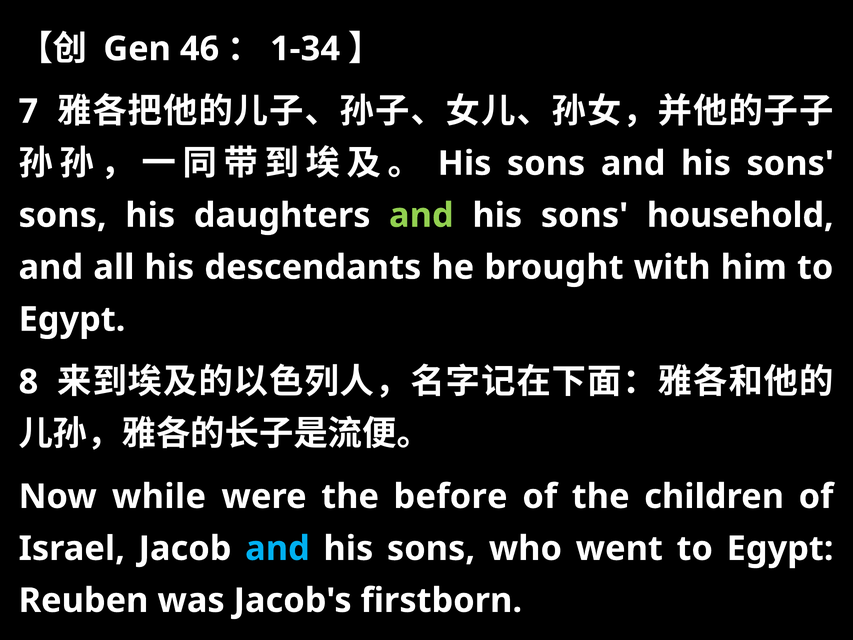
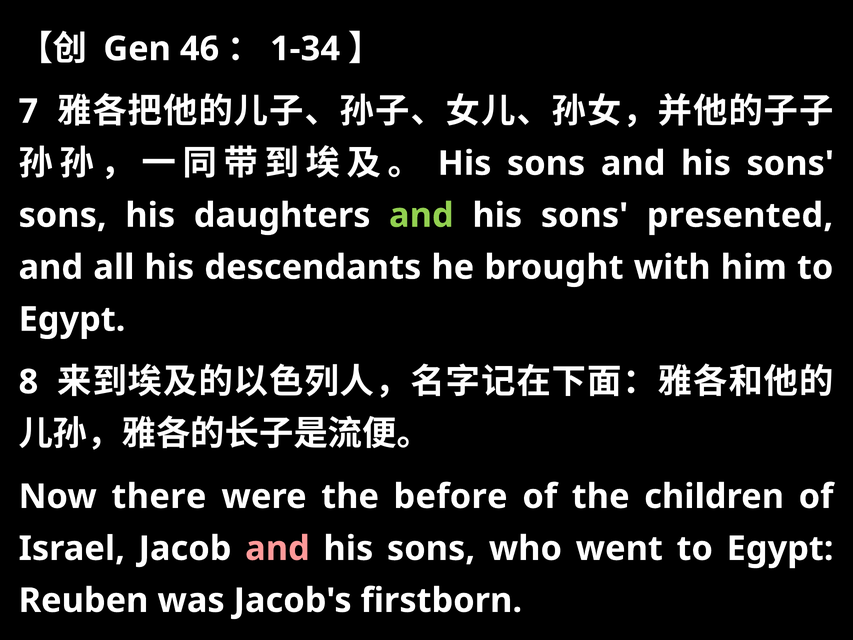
household: household -> presented (740, 215)
while: while -> there (159, 496)
and colour: light blue -> pink (277, 548)
